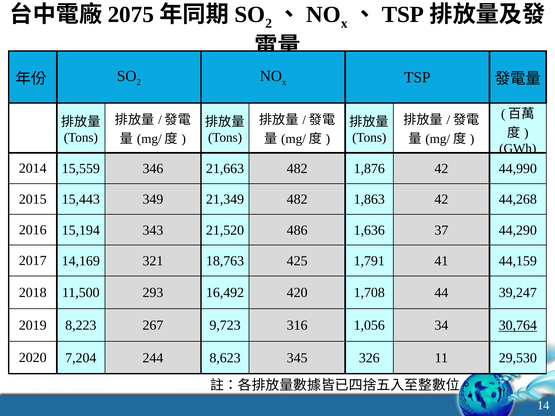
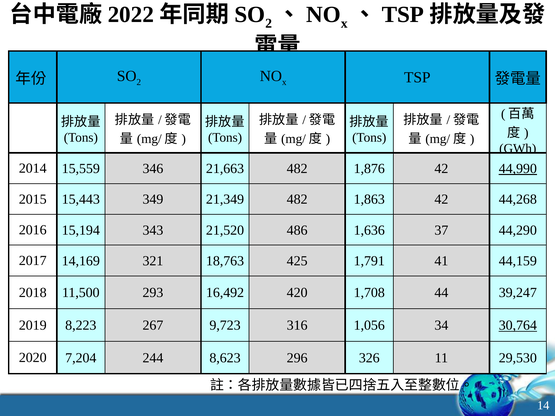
2075: 2075 -> 2022 (131, 14)
44,990 underline: none -> present (518, 169)
345: 345 -> 296 (297, 358)
